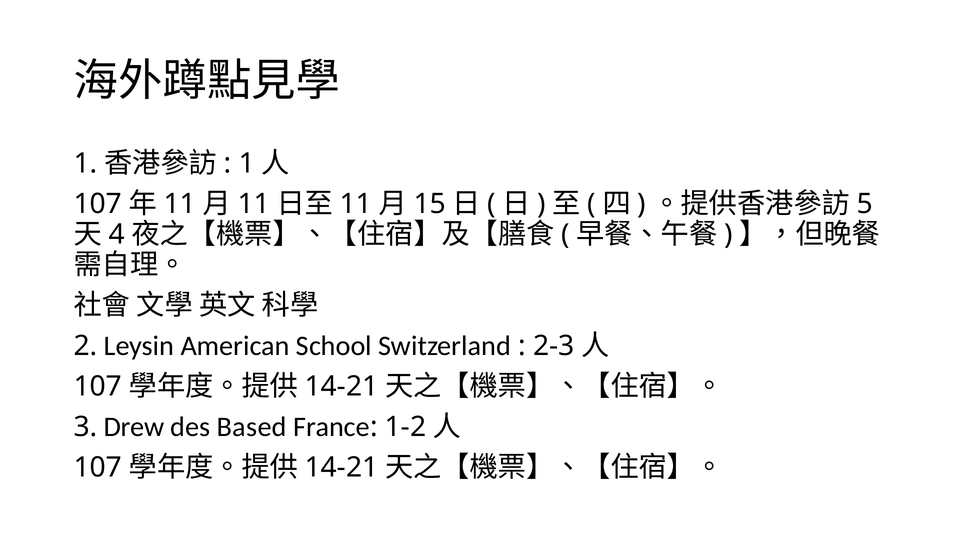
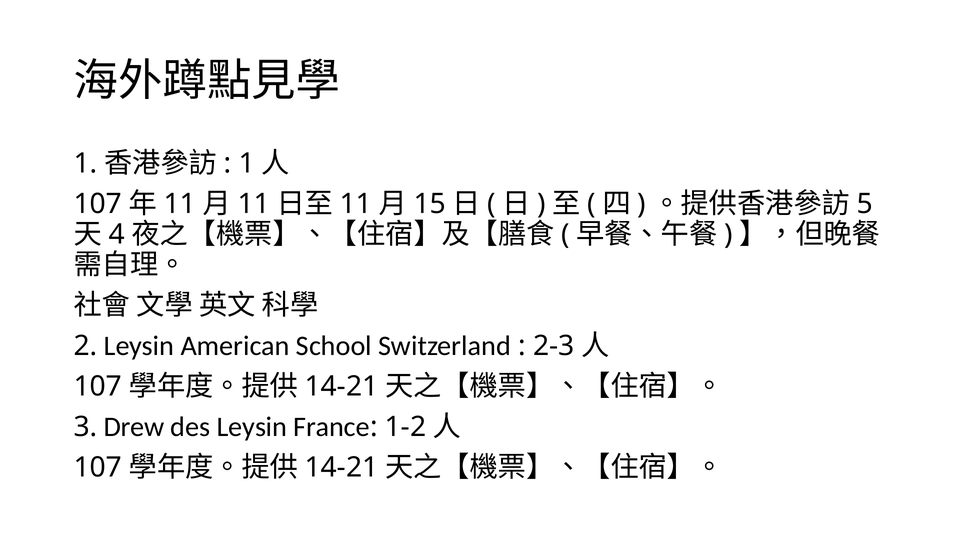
des Based: Based -> Leysin (252, 427)
